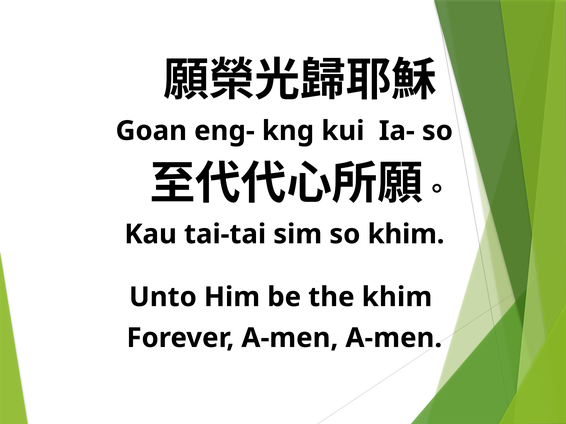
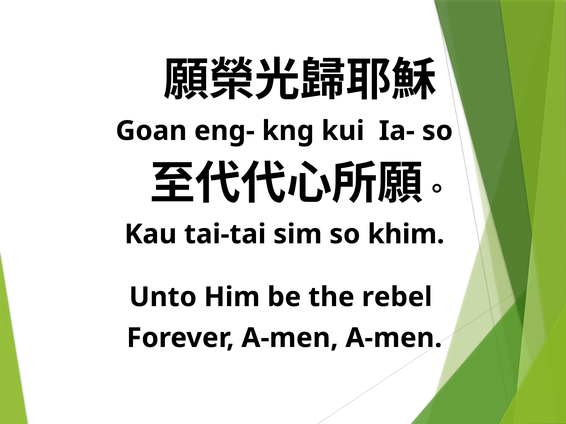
the khim: khim -> rebel (397, 297)
